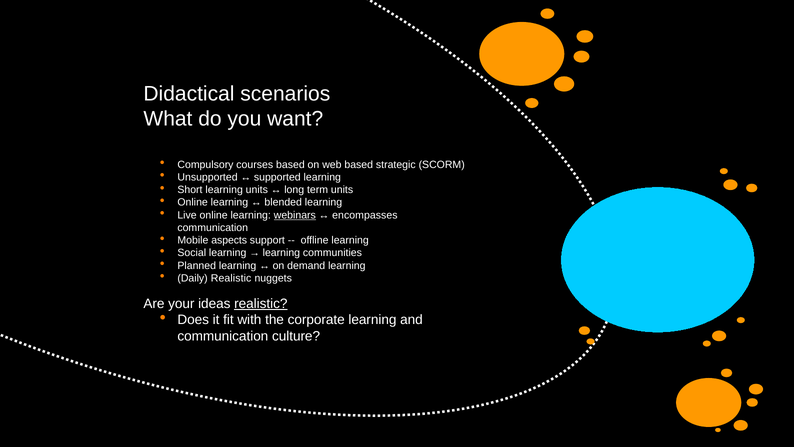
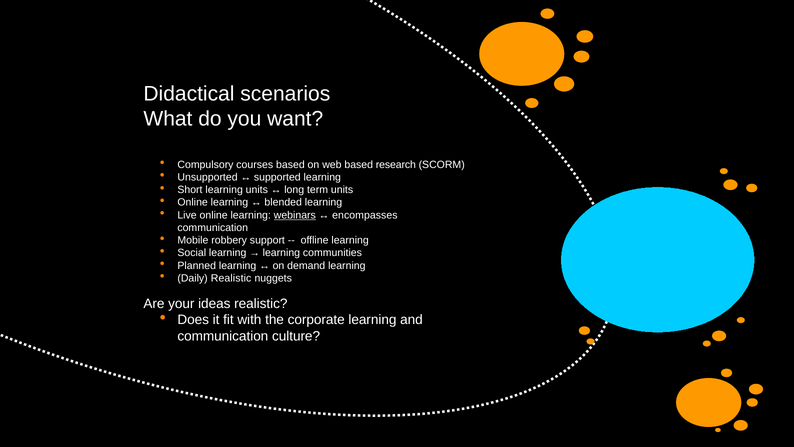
strategic: strategic -> research (396, 164)
aspects: aspects -> robbery (229, 240)
realistic underline: present -> none (261, 303)
